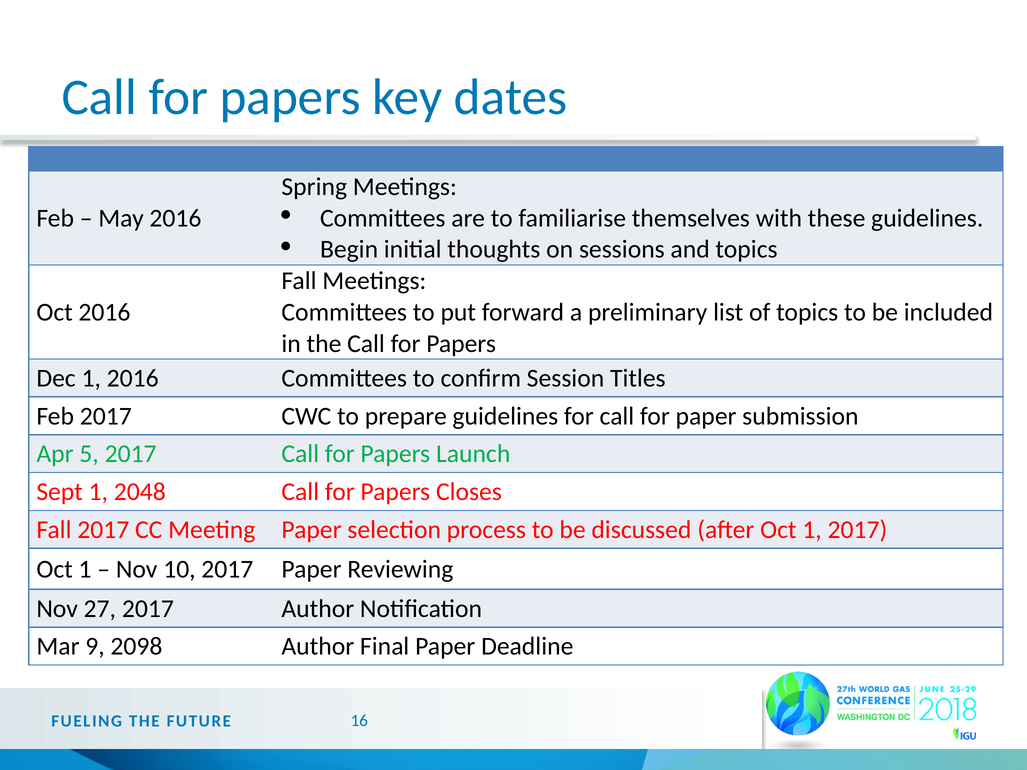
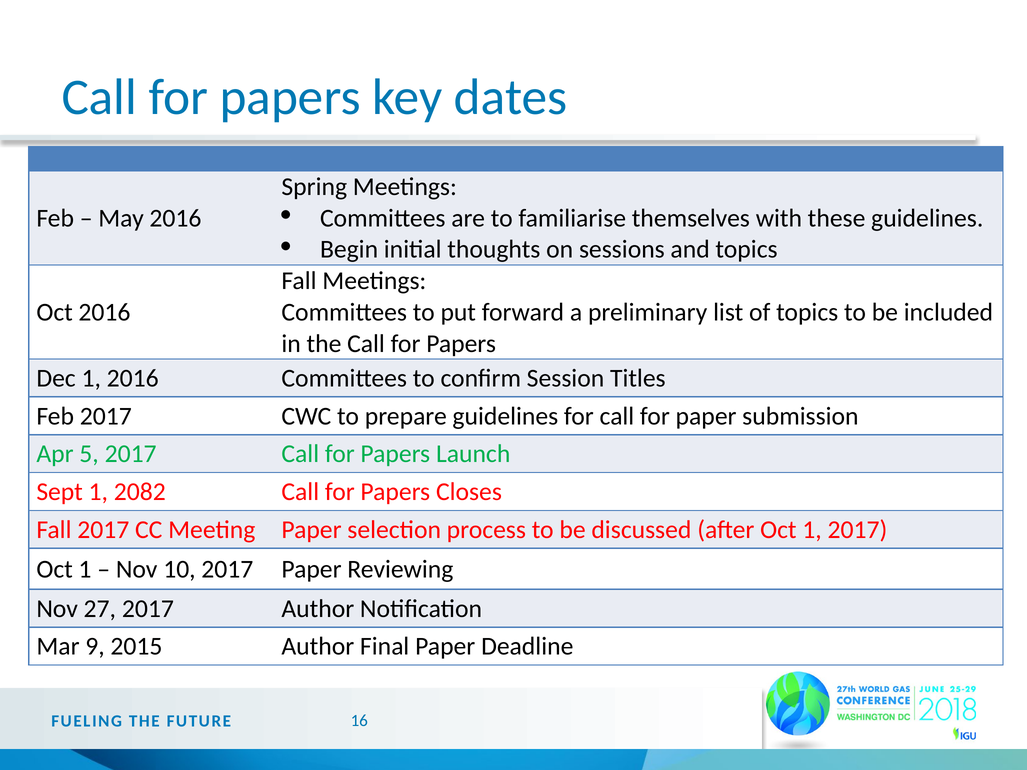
2048: 2048 -> 2082 (140, 492)
2098: 2098 -> 2015 (136, 647)
